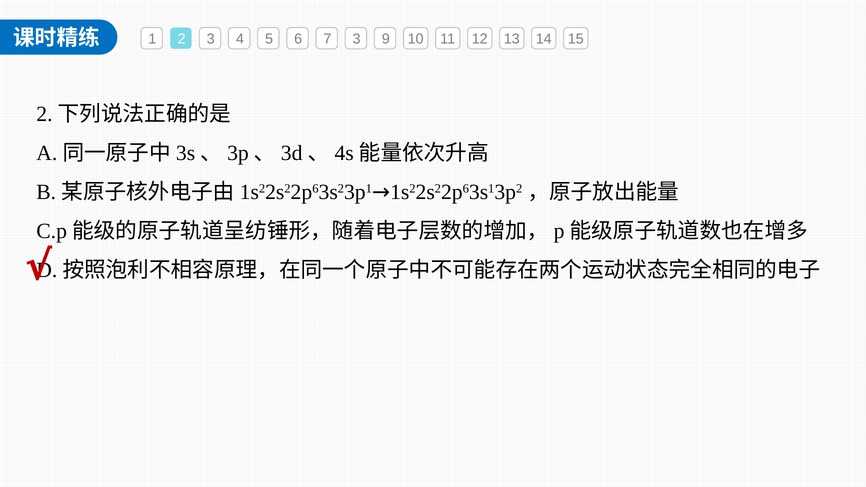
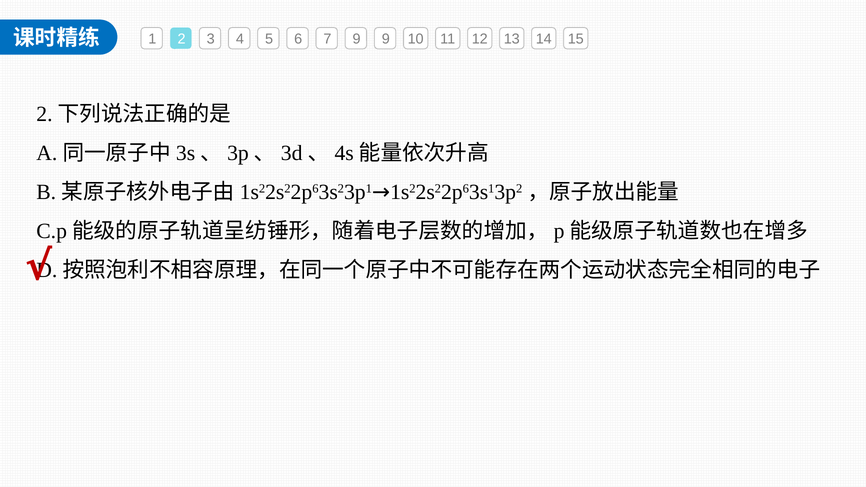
7 3: 3 -> 9 (357, 39)
